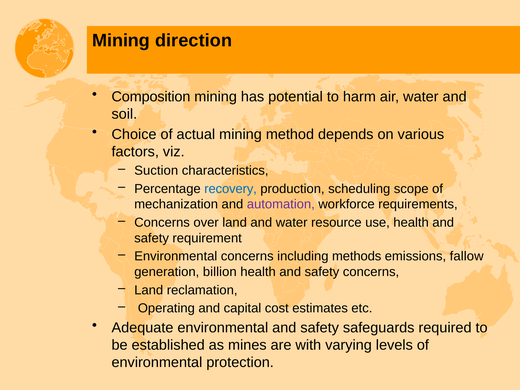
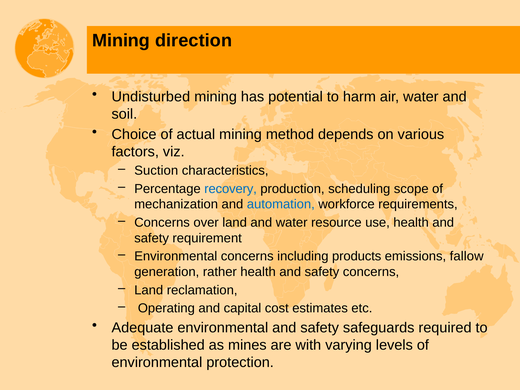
Composition: Composition -> Undisturbed (151, 97)
automation colour: purple -> blue (281, 204)
methods: methods -> products (357, 256)
billion: billion -> rather (220, 272)
